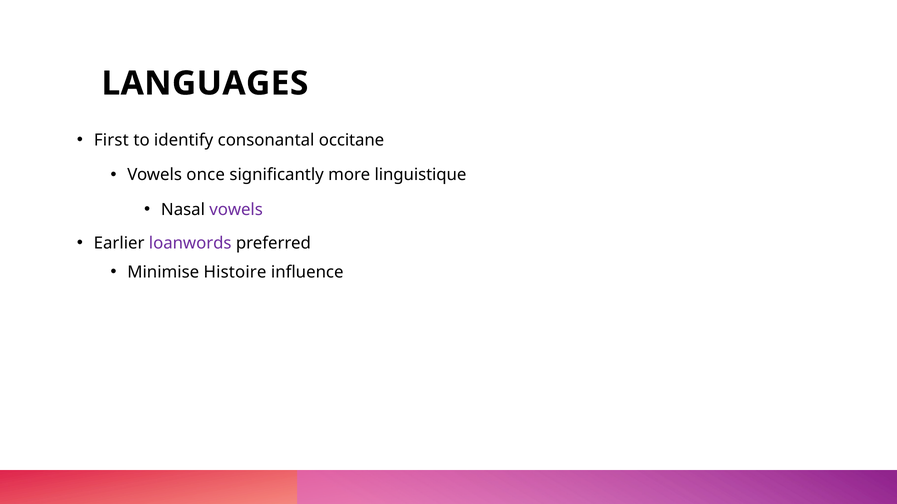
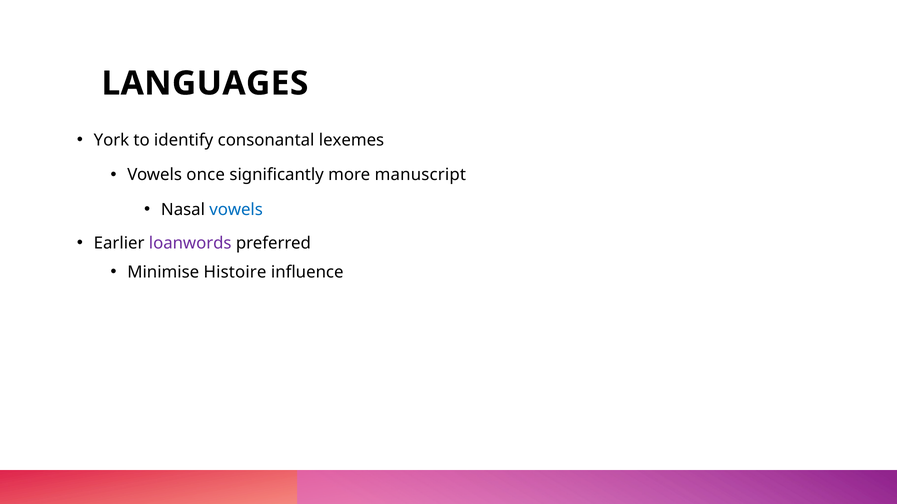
First: First -> York (111, 140)
occitane: occitane -> lexemes (351, 140)
linguistique: linguistique -> manuscript (420, 175)
vowels colour: purple -> blue (236, 210)
